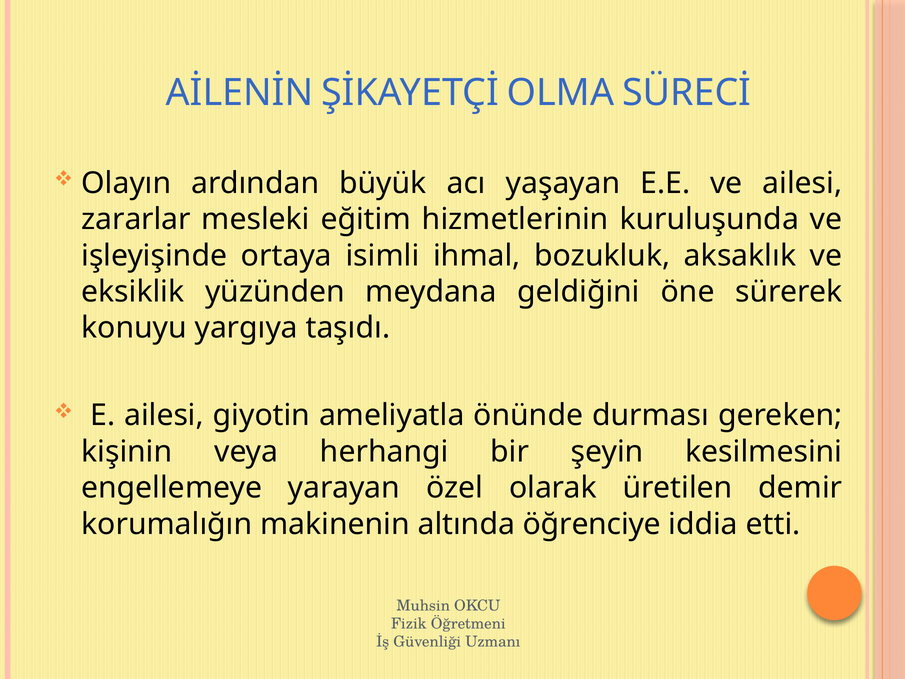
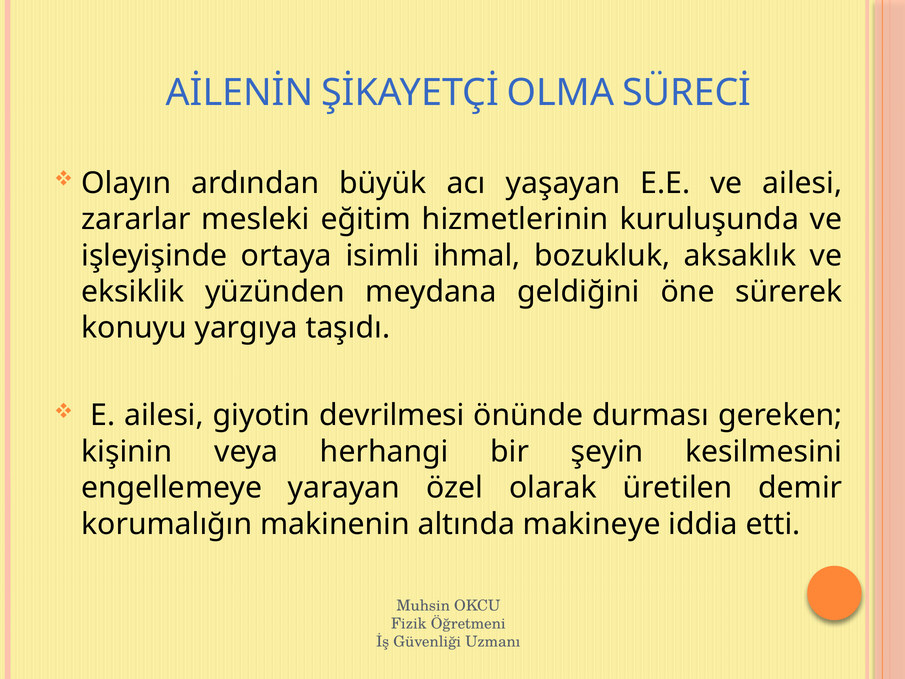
ameliyatla: ameliyatla -> devrilmesi (392, 415)
öğrenciye: öğrenciye -> makineye (592, 524)
